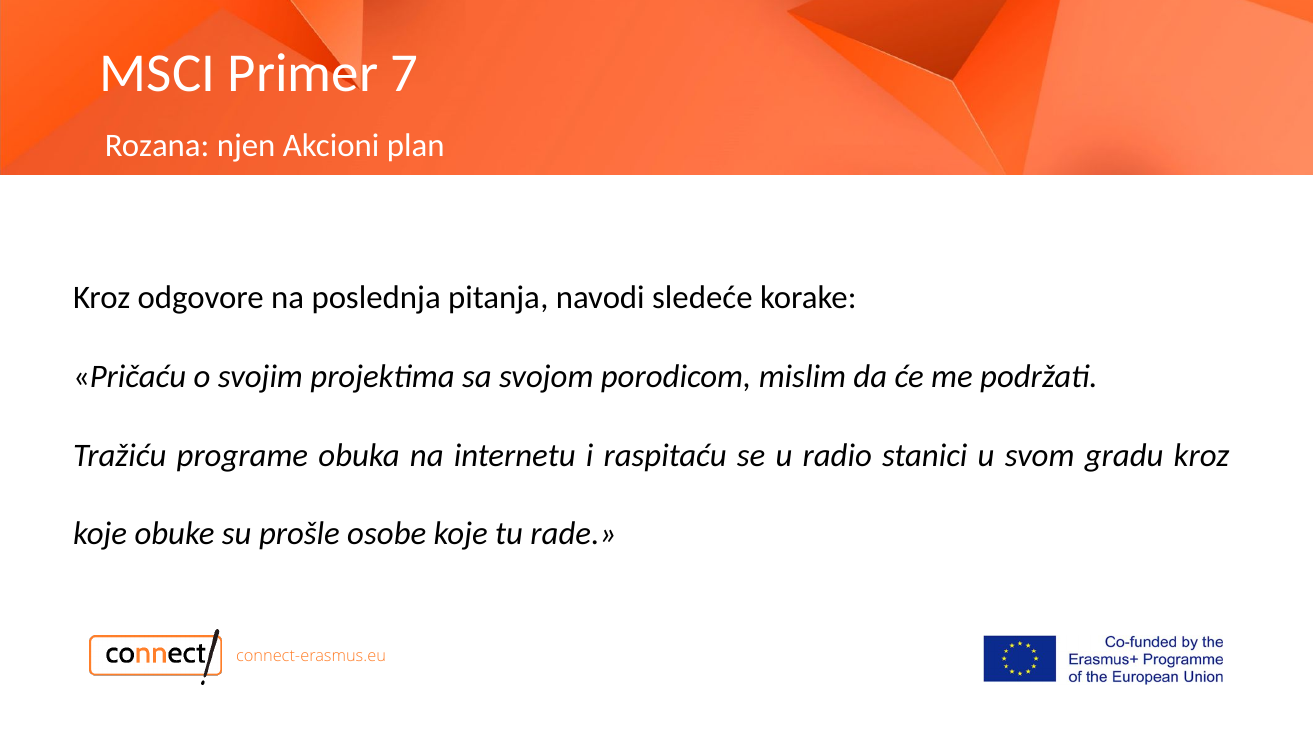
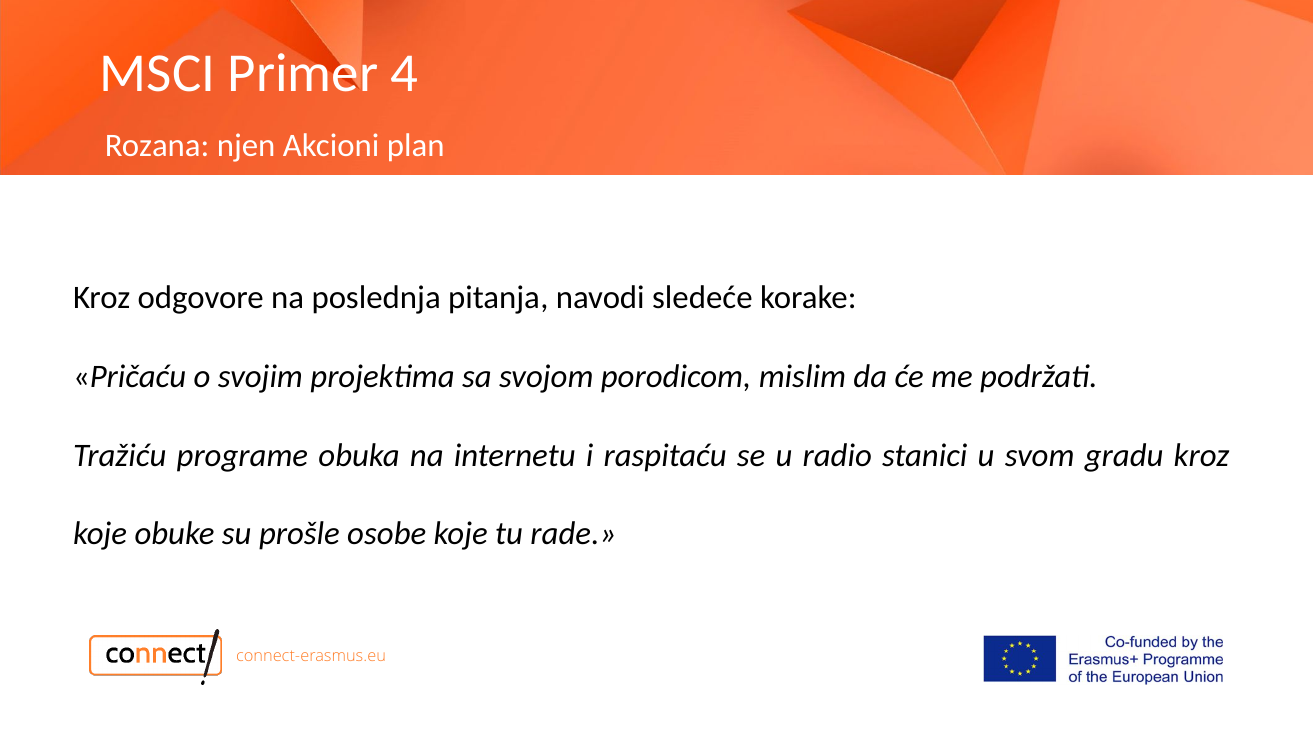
7: 7 -> 4 (405, 73)
